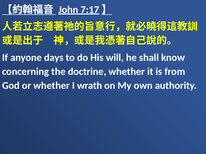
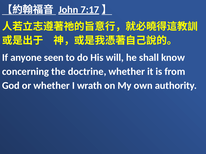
days: days -> seen (54, 58)
